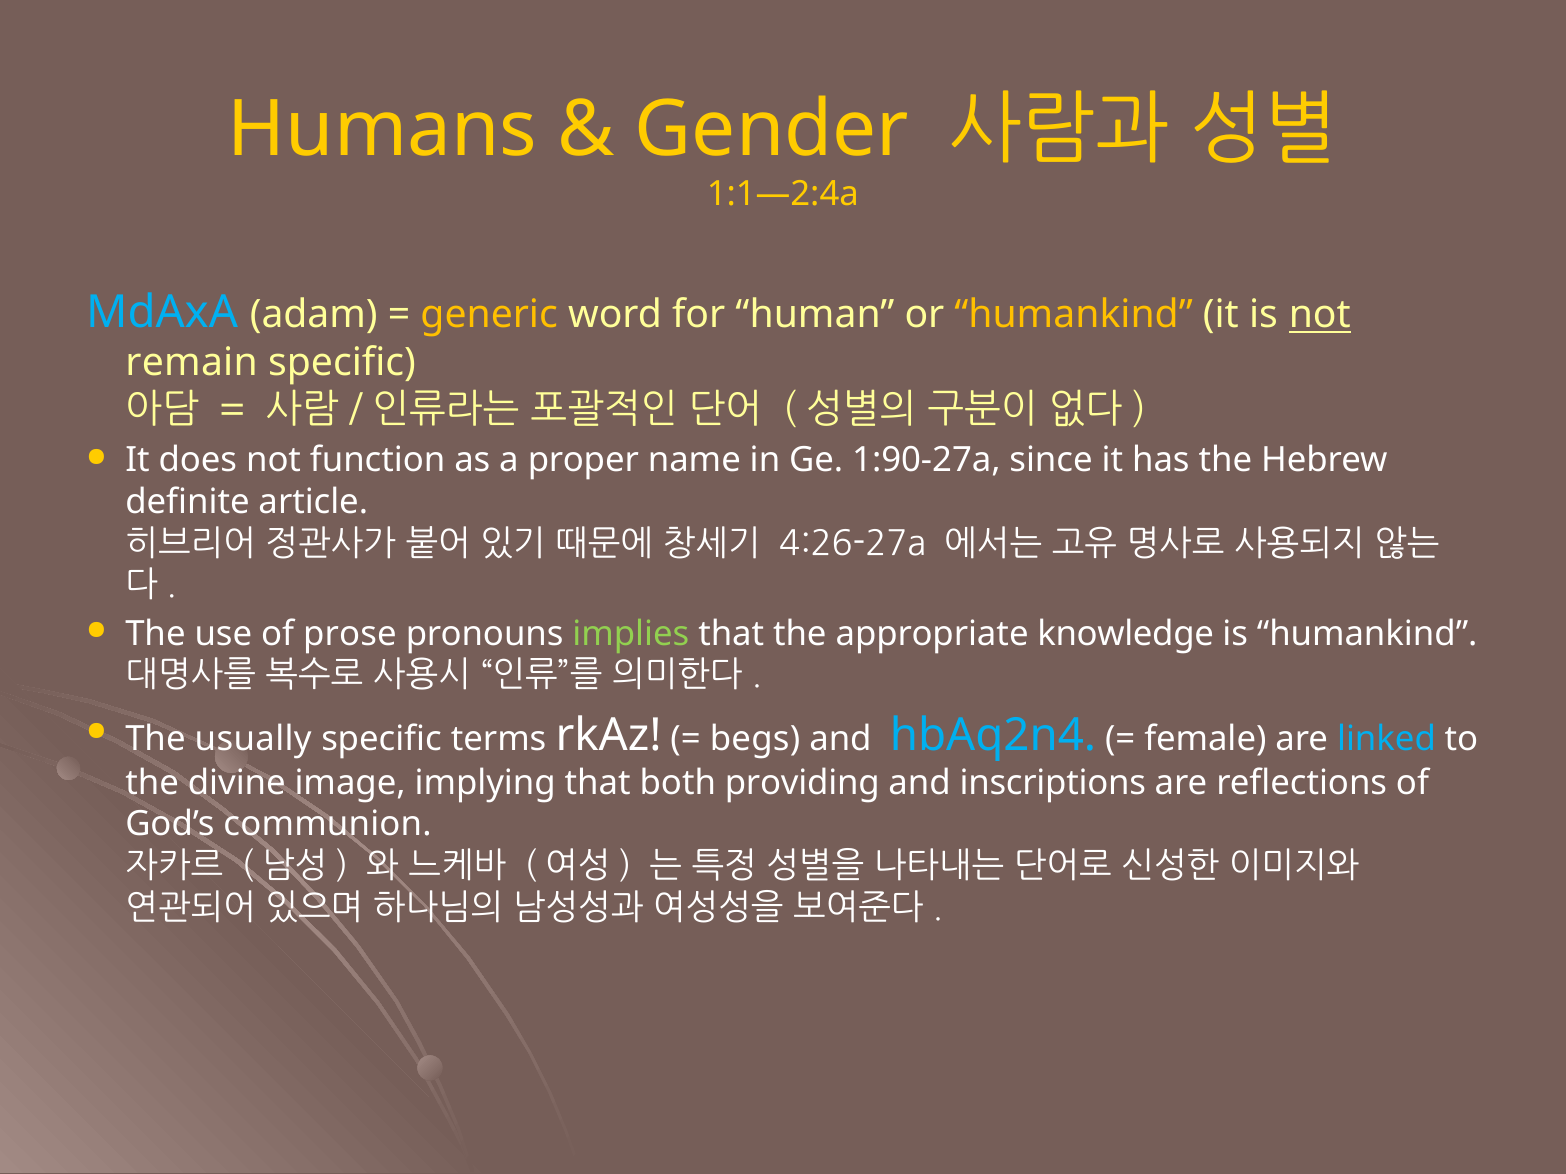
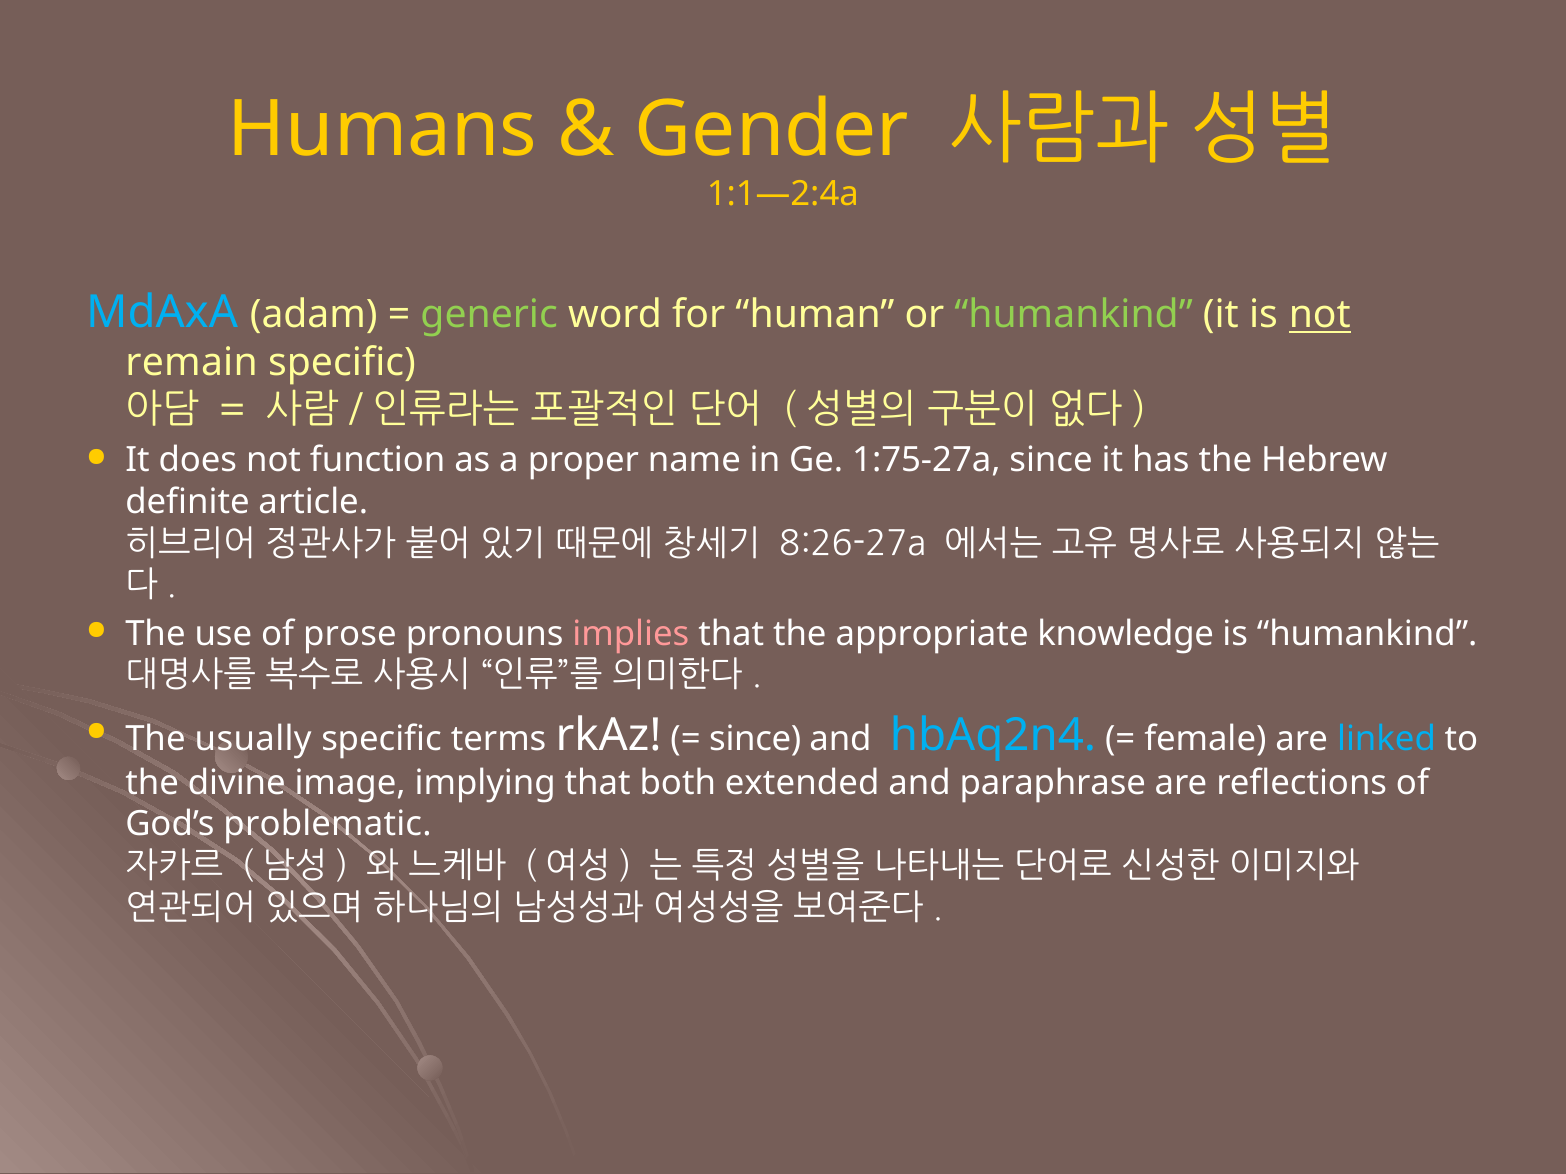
generic colour: yellow -> light green (489, 315)
humankind colour: yellow -> light green (1074, 315)
1:90-27a: 1:90-27a -> 1:75-27a (926, 460)
4:26-27a: 4:26-27a -> 8:26-27a (853, 544)
implies colour: light green -> pink (631, 634)
begs: begs -> since (755, 739)
providing: providing -> extended (802, 783)
inscriptions: inscriptions -> paraphrase (1053, 783)
communion: communion -> problematic (328, 825)
